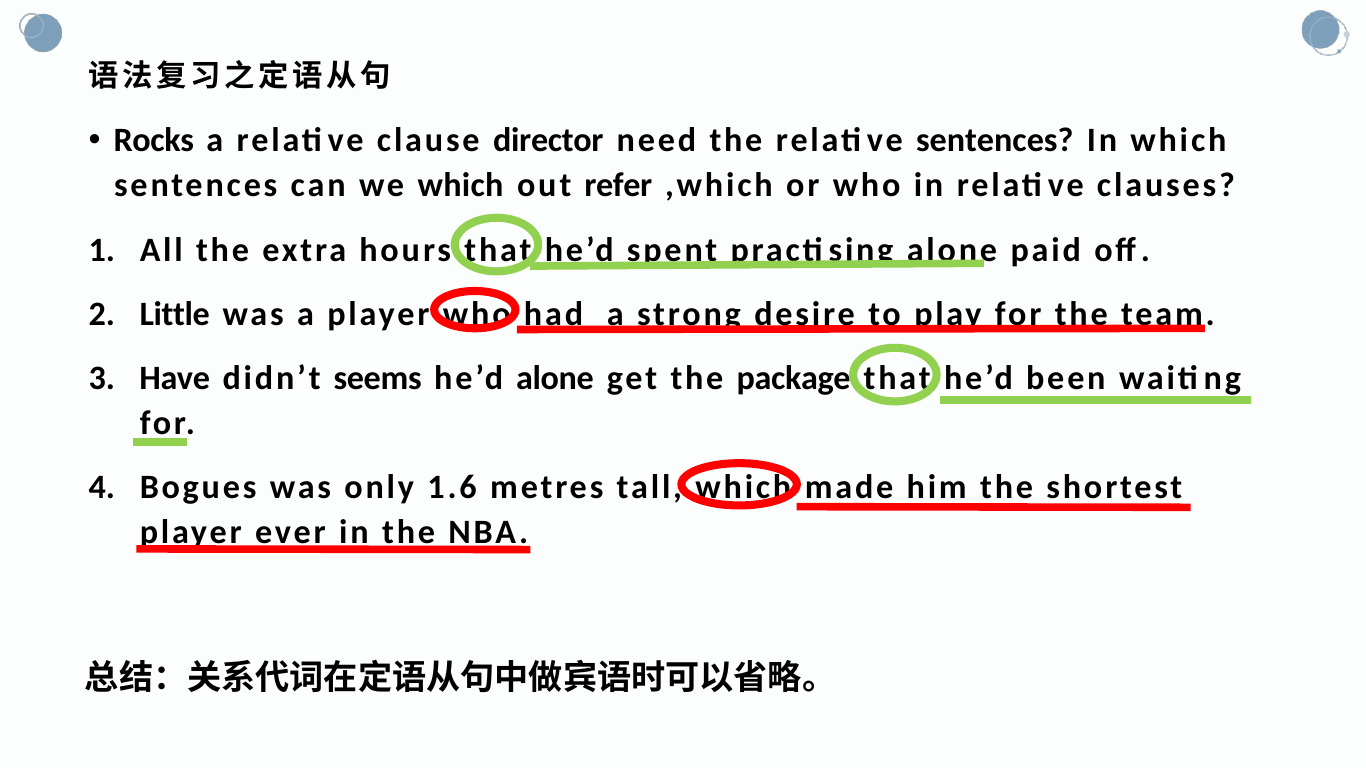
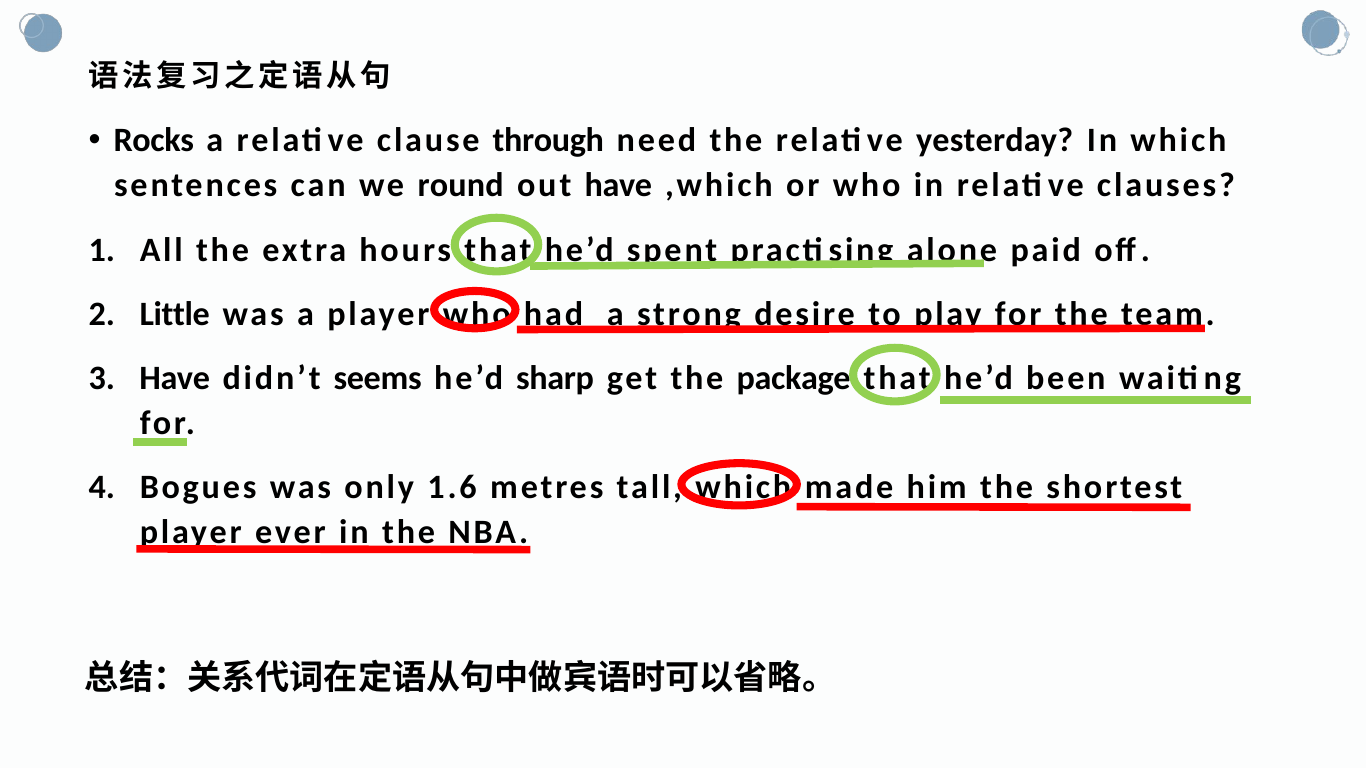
director: director -> through (548, 141)
relative sentences: sentences -> yesterday (995, 141)
we which: which -> round (461, 186)
out refer: refer -> have (618, 186)
he’d alone: alone -> sharp (555, 378)
